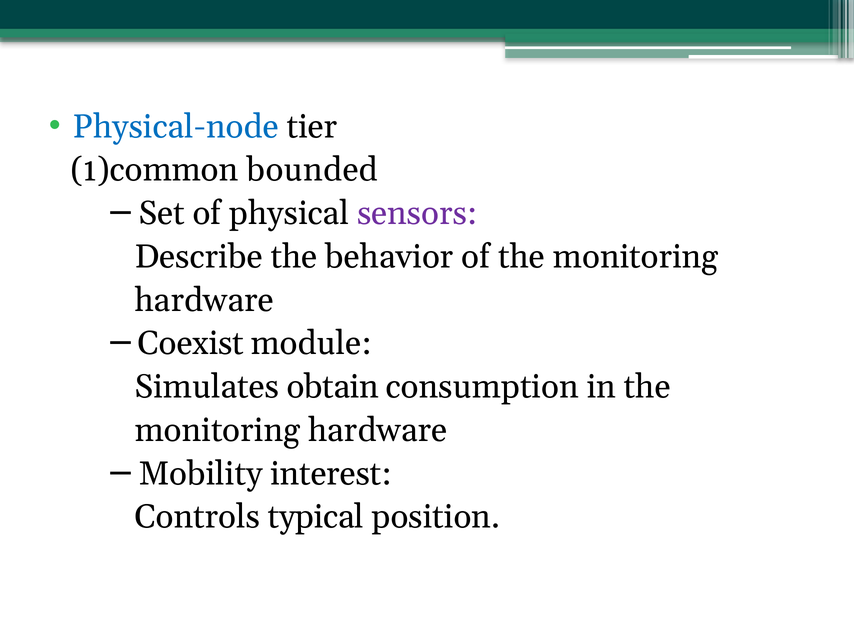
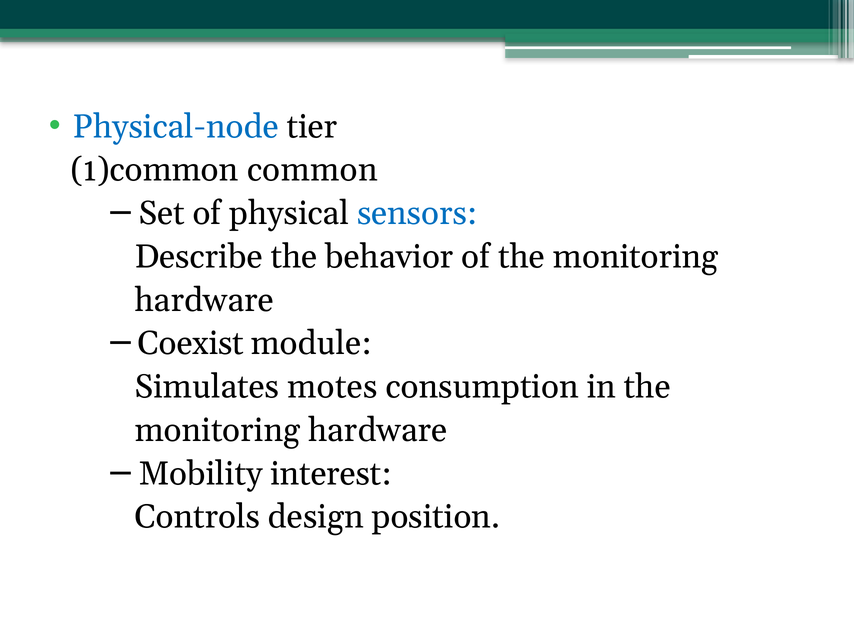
bounded: bounded -> common (312, 170)
sensors colour: purple -> blue (417, 213)
obtain: obtain -> motes (332, 387)
typical: typical -> design (316, 517)
